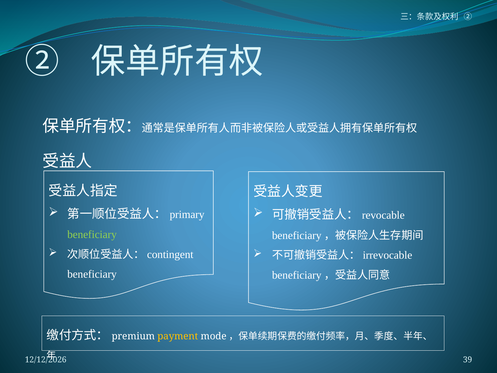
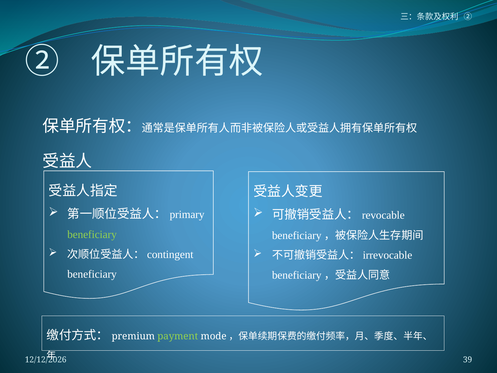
payment colour: yellow -> light green (178, 336)
